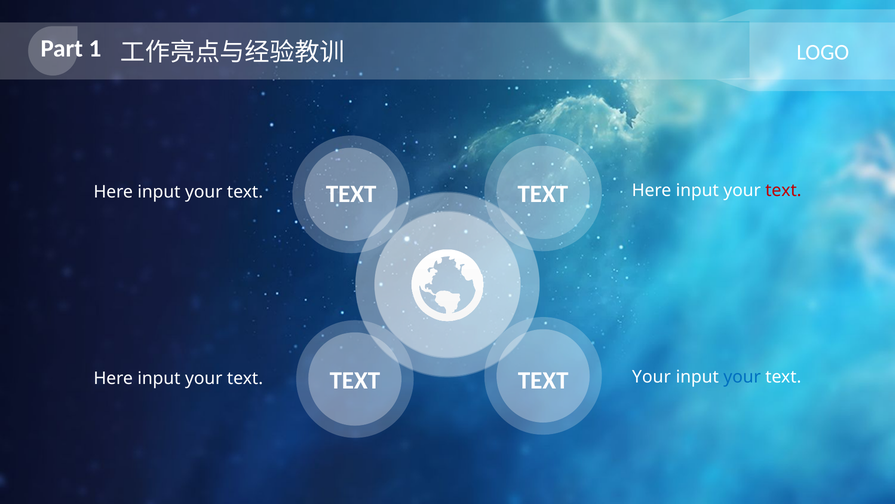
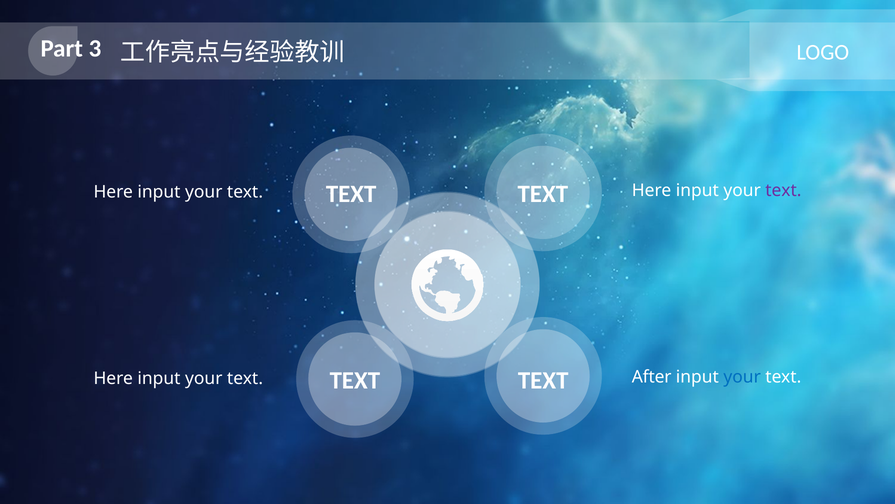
1: 1 -> 3 (95, 48)
text colour: red -> purple (783, 190)
text Your: Your -> After (652, 377)
